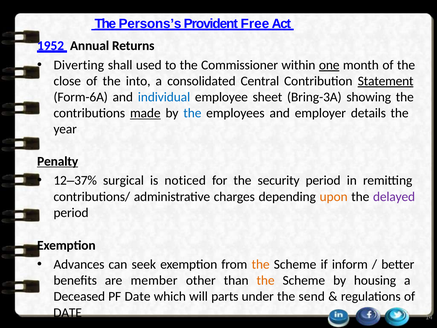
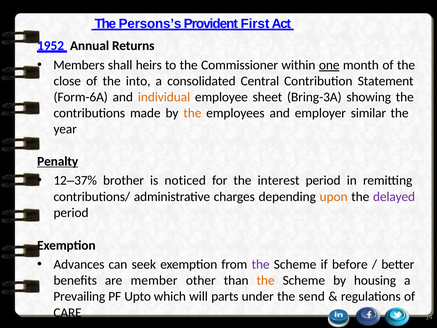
Free: Free -> First (255, 24)
Diverting: Diverting -> Members (79, 65)
used: used -> heirs (149, 65)
Statement underline: present -> none (386, 81)
individual colour: blue -> orange (164, 97)
made underline: present -> none (145, 113)
the colour: blue -> orange (192, 113)
details: details -> similar (368, 113)
surgical: surgical -> brother (123, 180)
security: security -> interest (279, 180)
the colour: orange -> purple (261, 264)
inform: inform -> before (350, 264)
Deceased: Deceased -> Prevailing (79, 296)
PF Date: Date -> Upto (138, 296)
DATE: DATE -> CARE (68, 312)
